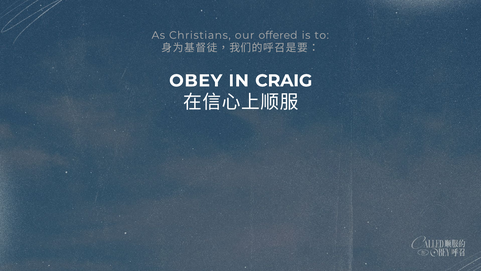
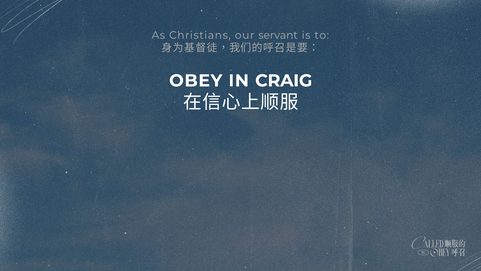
offered: offered -> servant (278, 35)
